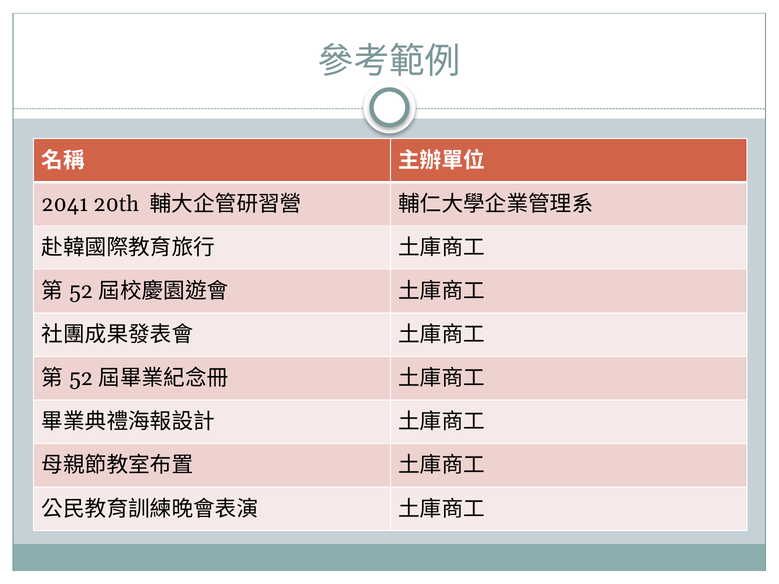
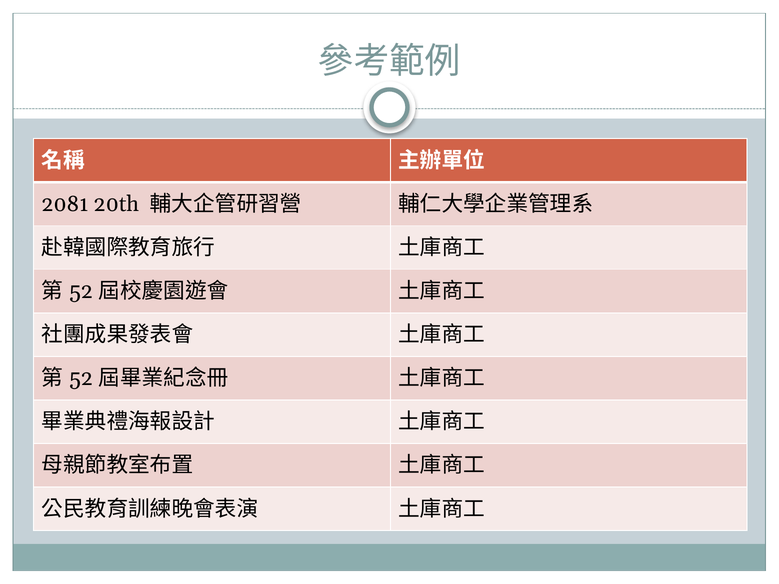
2041: 2041 -> 2081 (65, 204)
